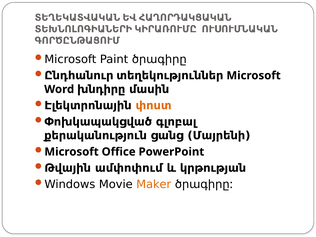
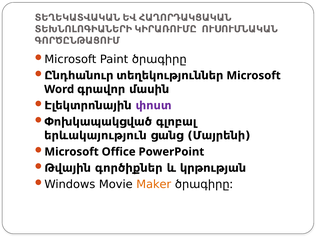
խնդիրը: խնդիրը -> գրավոր (101, 89)
փոստ colour: orange -> purple (154, 106)
քերականություն: քերականություն -> երևակայություն (95, 136)
ամփոփում: ամփոփում -> գործիքներ (129, 168)
